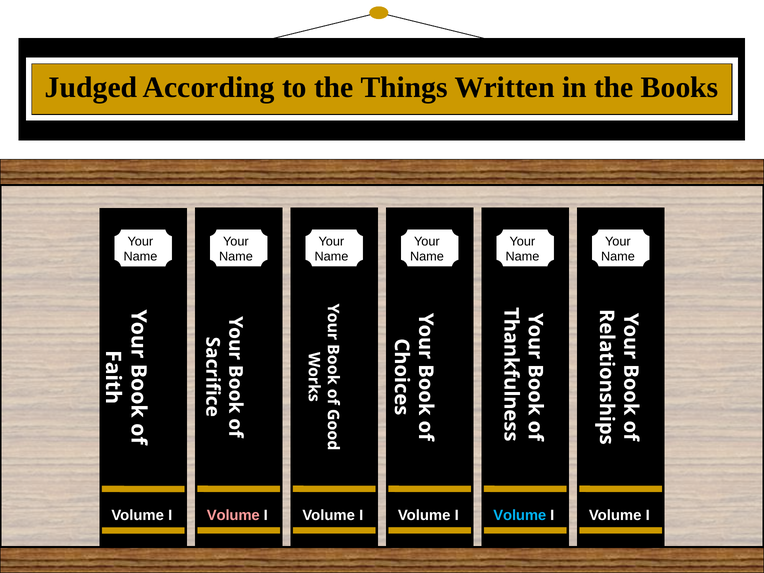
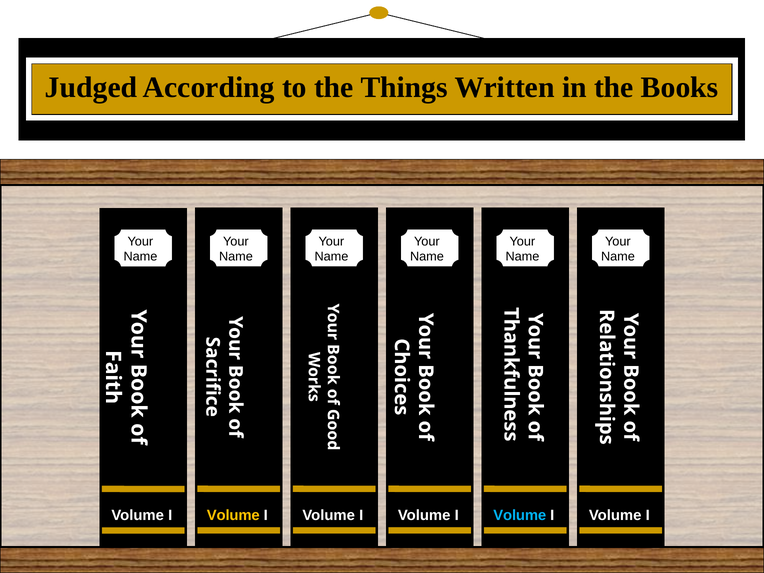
Volume colour: pink -> yellow (233, 515)
